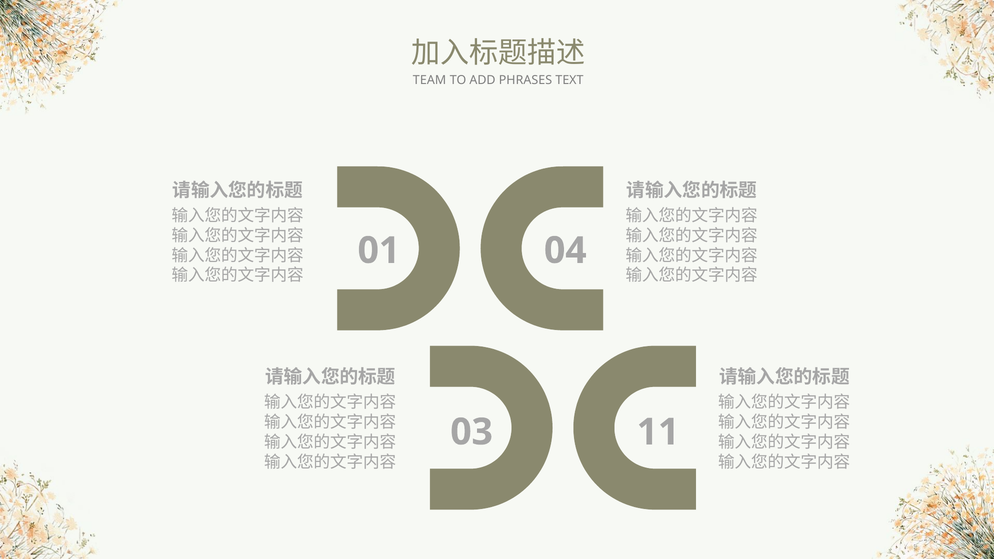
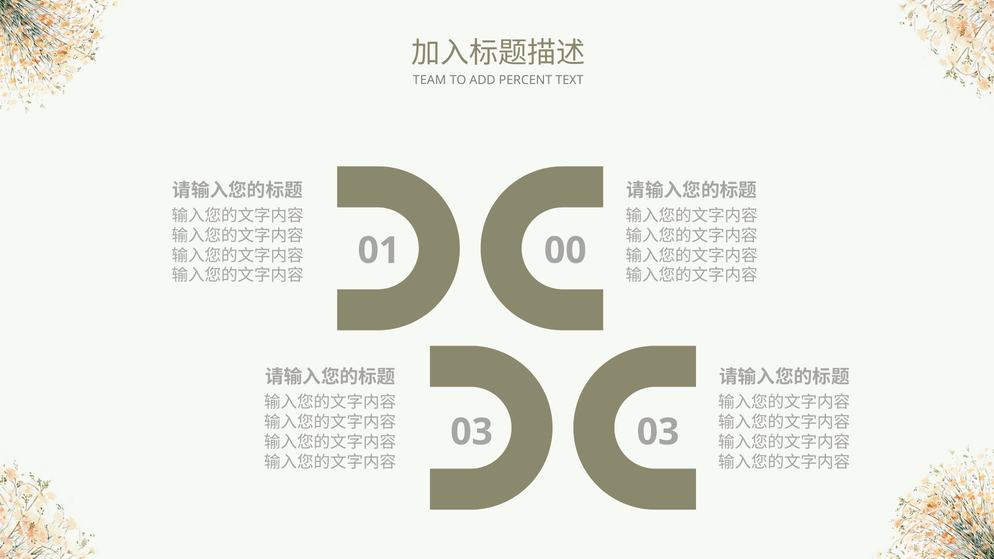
PHRASES: PHRASES -> PERCENT (525, 80)
04: 04 -> 00 (565, 251)
03 11: 11 -> 03 (658, 432)
